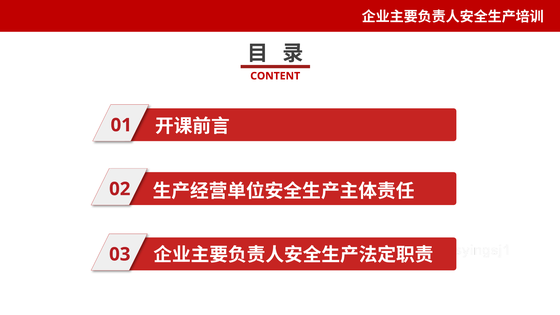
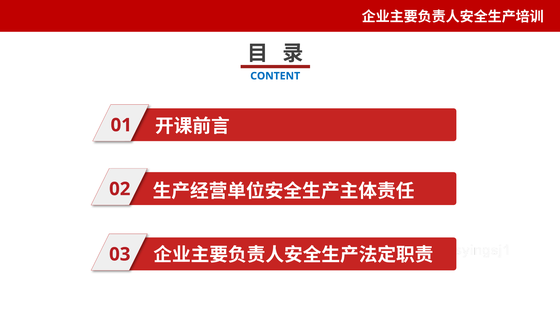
CONTENT colour: red -> blue (275, 76)
